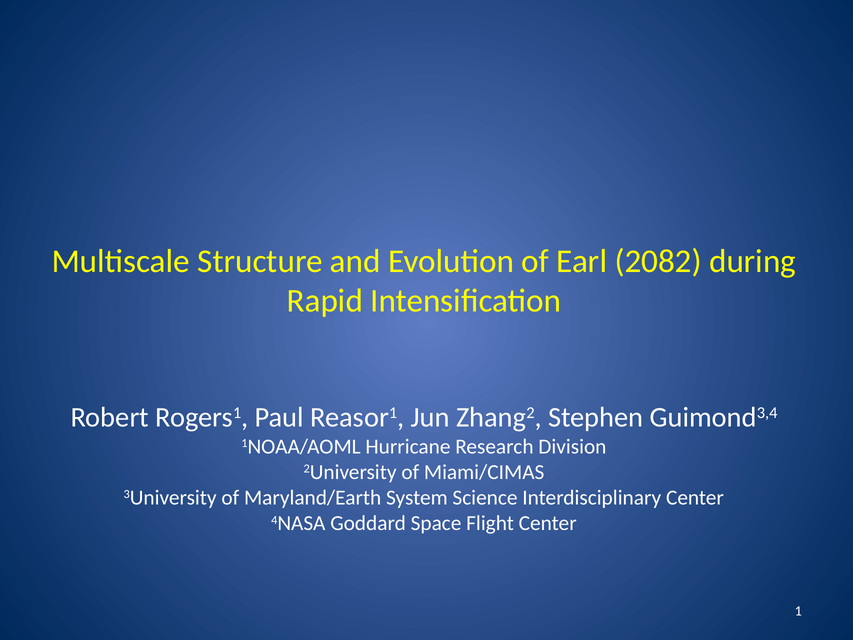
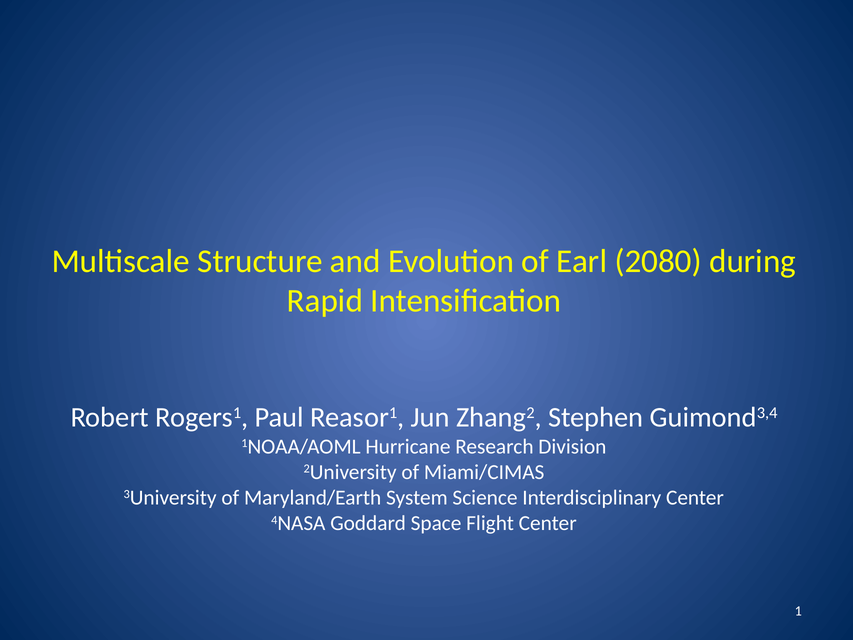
2082: 2082 -> 2080 (658, 261)
